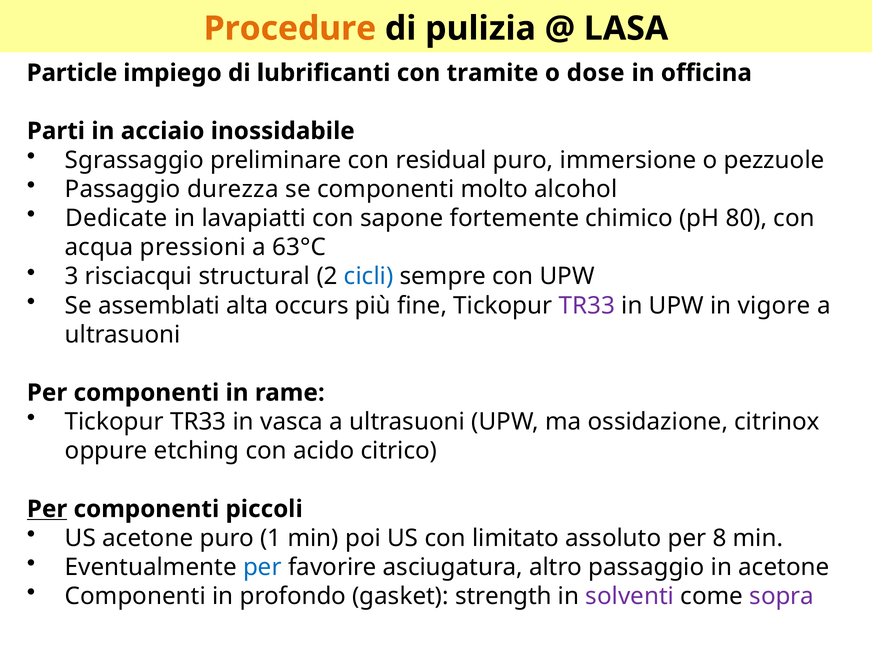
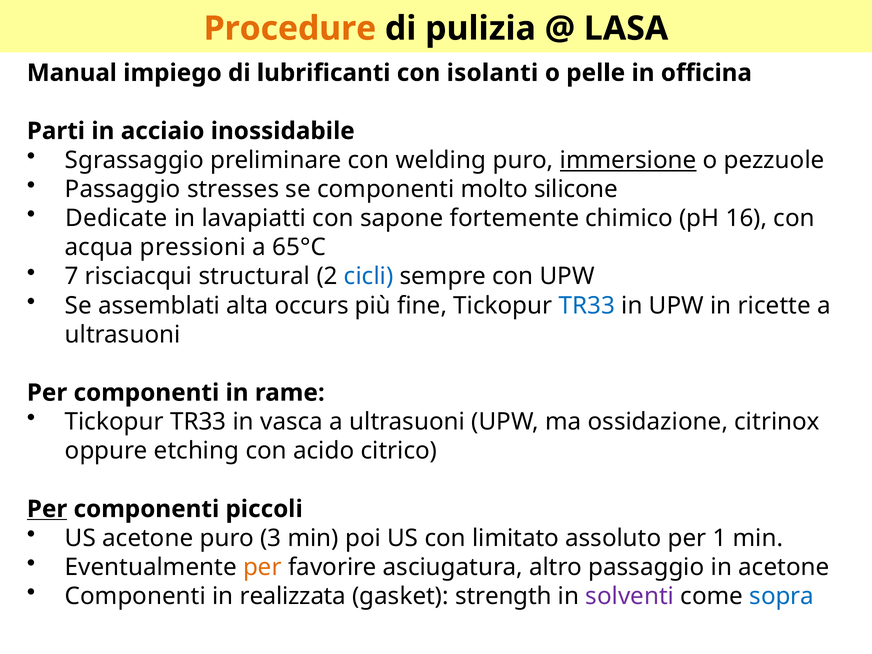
Particle: Particle -> Manual (72, 73)
tramite: tramite -> isolanti (492, 73)
dose: dose -> pelle (596, 73)
residual: residual -> welding (441, 160)
immersione underline: none -> present (628, 160)
durezza: durezza -> stresses (233, 189)
alcohol: alcohol -> silicone (576, 189)
80: 80 -> 16 (746, 218)
63°C: 63°C -> 65°C (299, 247)
3: 3 -> 7 (72, 276)
TR33 colour: purple -> blue (587, 306)
vigore: vigore -> ricette (774, 306)
1: 1 -> 3 (271, 538)
8: 8 -> 1 (720, 538)
per colour: blue -> orange (262, 567)
profondo: profondo -> realizzata (293, 596)
sopra colour: purple -> blue (782, 596)
